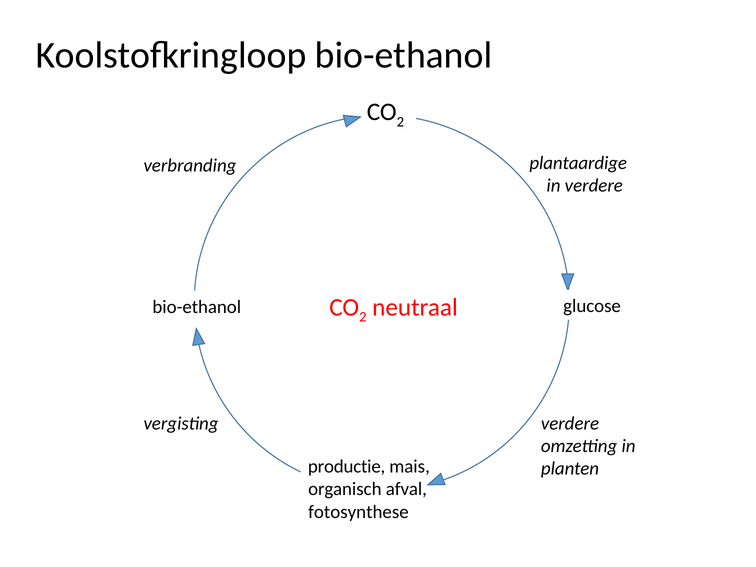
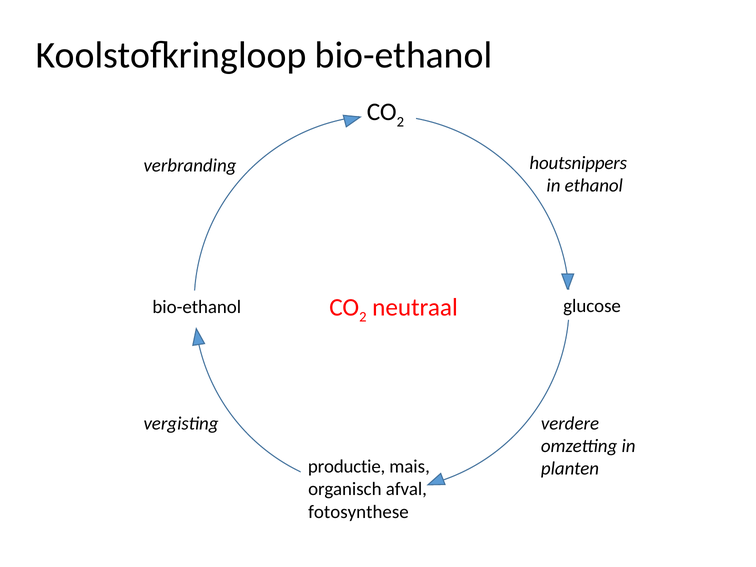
plantaardige: plantaardige -> houtsnippers (578, 163)
in verdere: verdere -> ethanol (594, 186)
